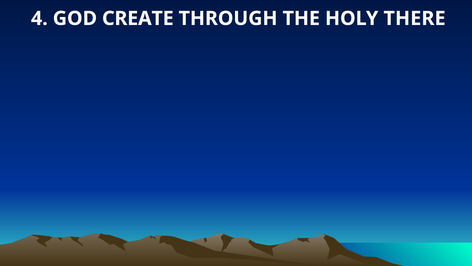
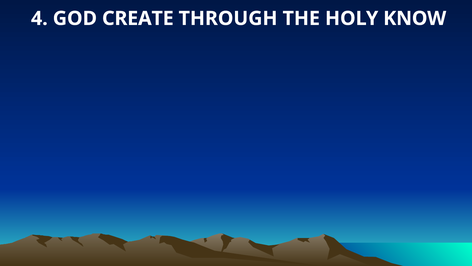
THERE: THERE -> KNOW (415, 18)
